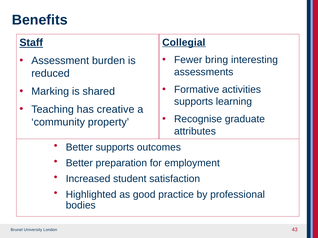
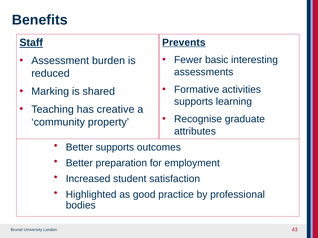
Collegial: Collegial -> Prevents (184, 42)
bring: bring -> basic (217, 60)
